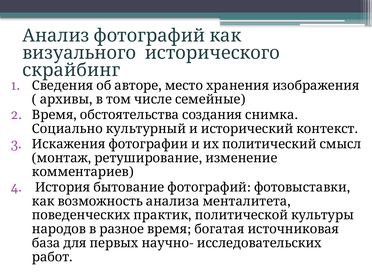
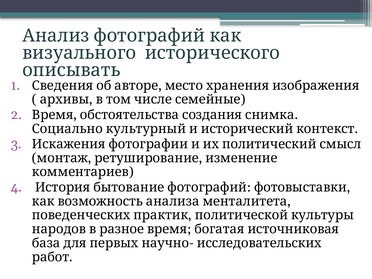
скрайбинг: скрайбинг -> описывать (71, 70)
